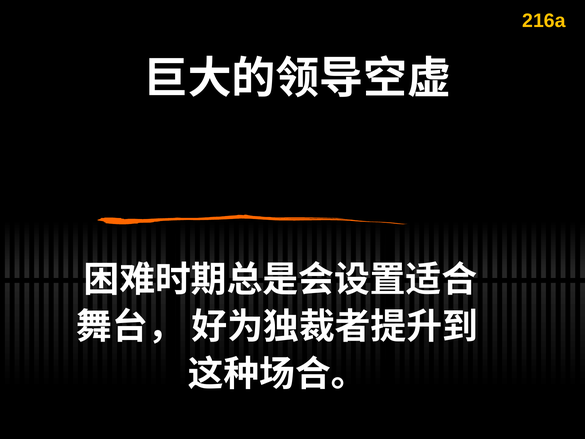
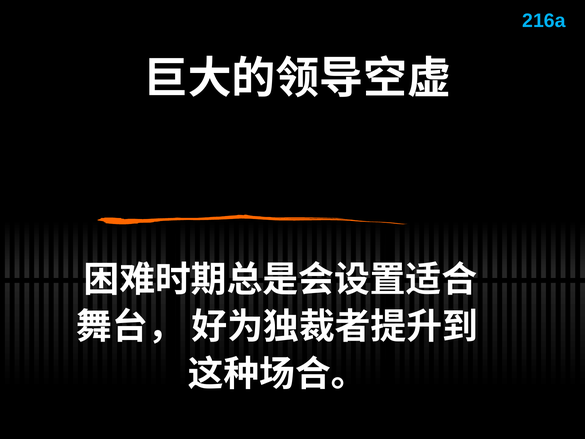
216a colour: yellow -> light blue (544, 21)
